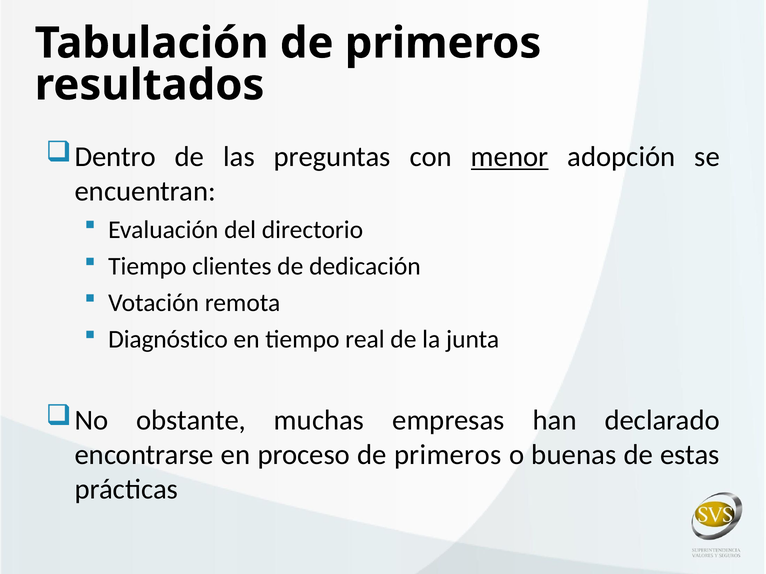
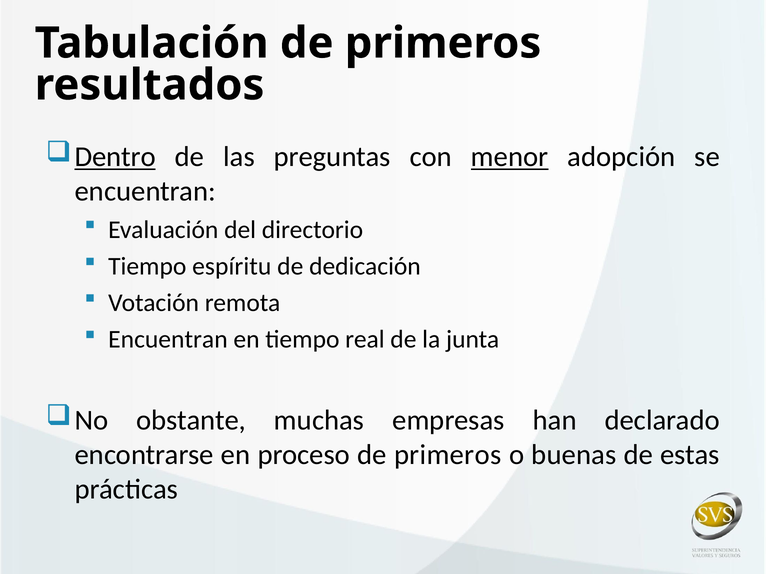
Dentro underline: none -> present (115, 157)
clientes: clientes -> espíritu (232, 267)
Diagnóstico: Diagnóstico -> Encuentran (168, 340)
